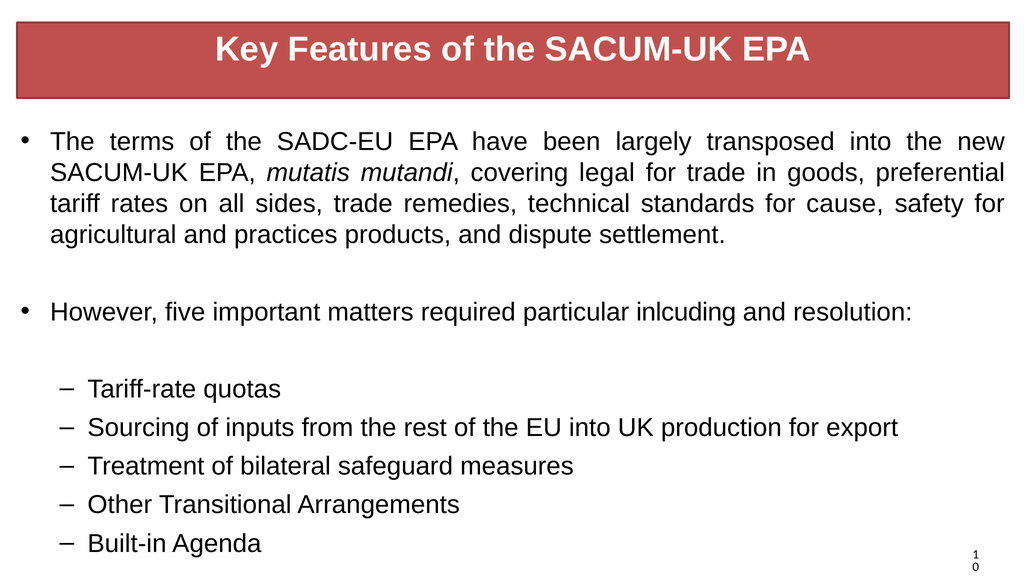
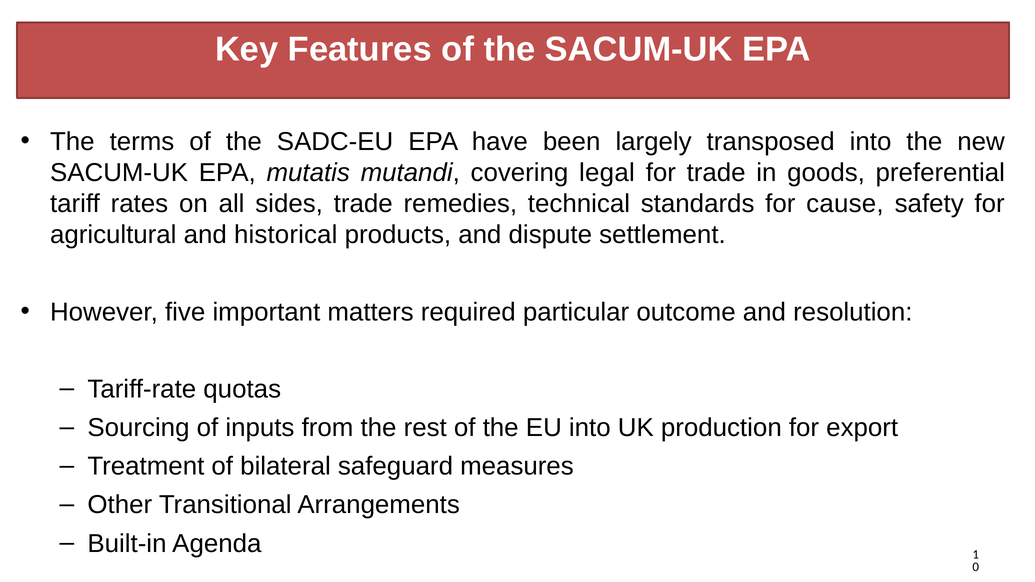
practices: practices -> historical (286, 235)
inlcuding: inlcuding -> outcome (686, 312)
